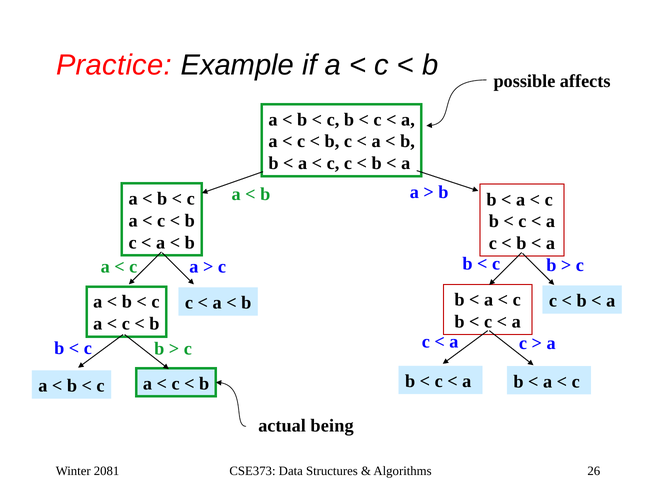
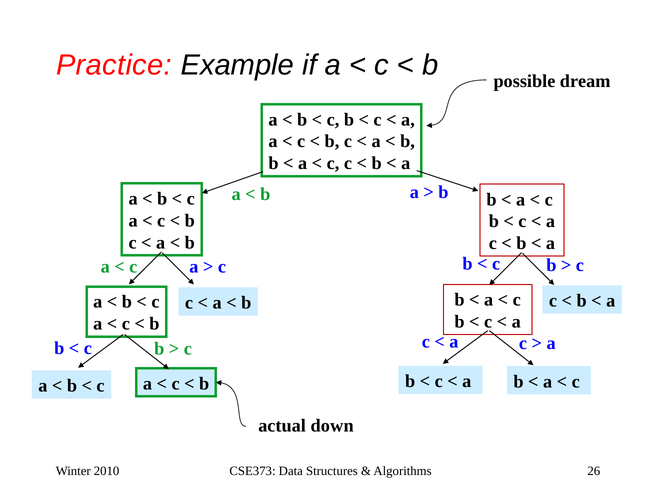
affects: affects -> dream (585, 81)
being: being -> down (332, 426)
2081: 2081 -> 2010 (107, 471)
